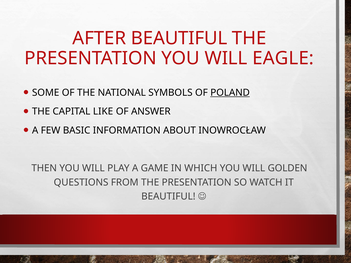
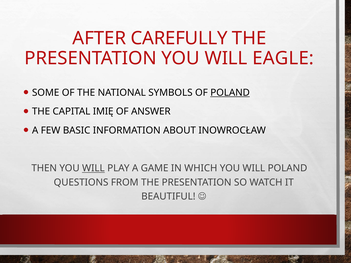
AFTER BEAUTIFUL: BEAUTIFUL -> CAREFULLY (179, 38)
LIKE: LIKE -> IMIĘ (103, 112)
WILL underline: none -> present (93, 168)
WILL GOLDEN: GOLDEN -> POLAND (287, 168)
